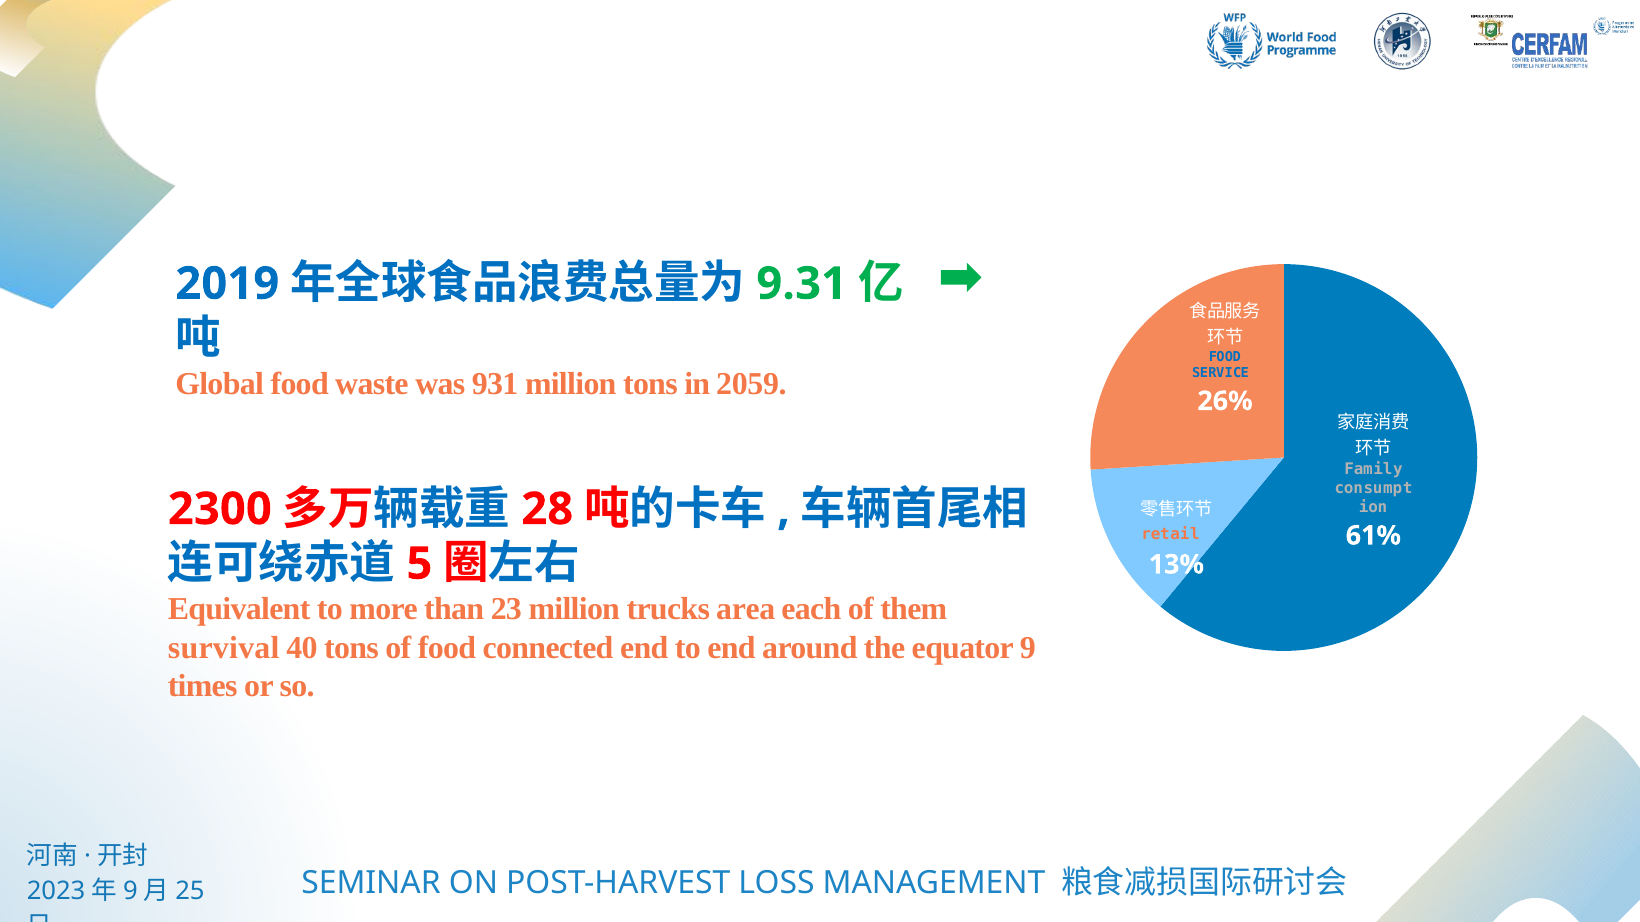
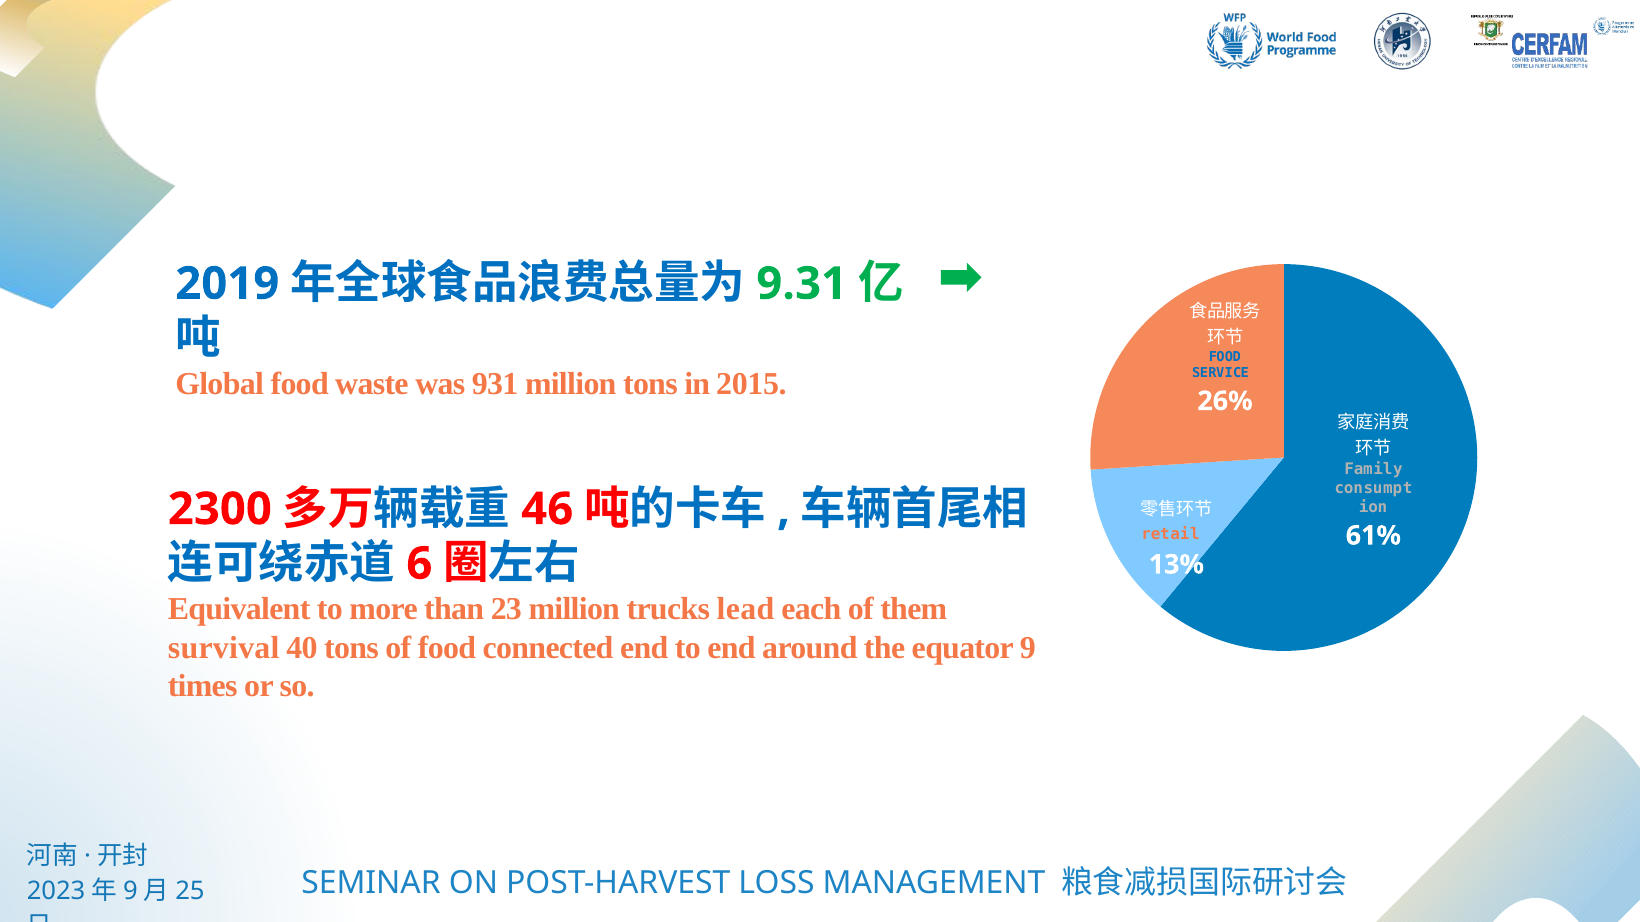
2059: 2059 -> 2015 (751, 384)
28: 28 -> 46 (547, 509)
5: 5 -> 6 (419, 564)
area: area -> lead (745, 610)
